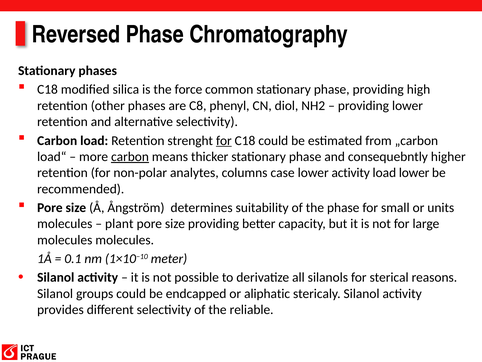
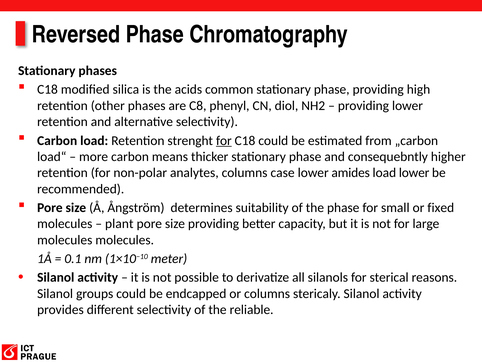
force: force -> acids (188, 89)
carbon underline: present -> none (130, 156)
lower activity: activity -> amides (351, 173)
units: units -> fixed (441, 207)
or aliphatic: aliphatic -> columns (267, 293)
